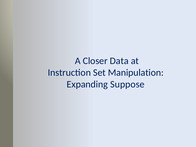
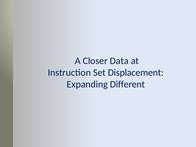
Manipulation: Manipulation -> Displacement (136, 73)
Suppose: Suppose -> Different (127, 84)
